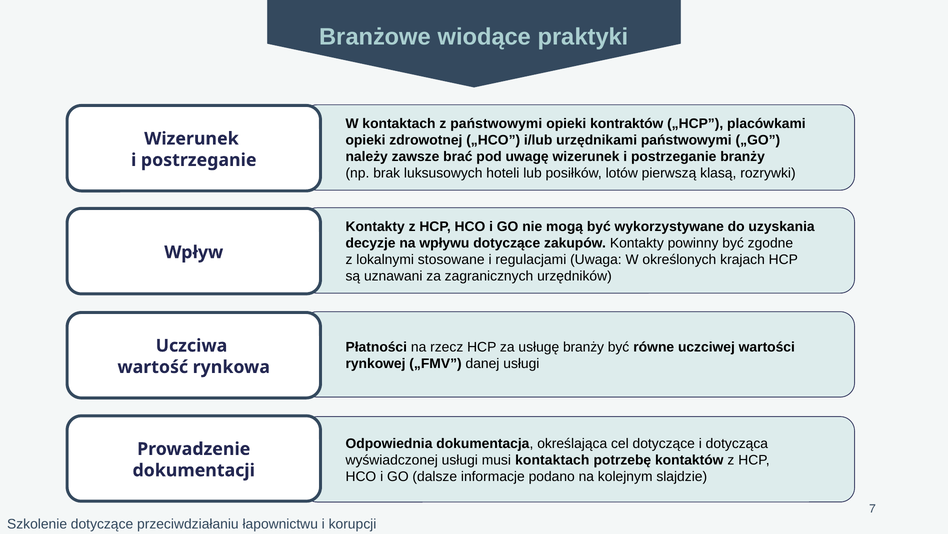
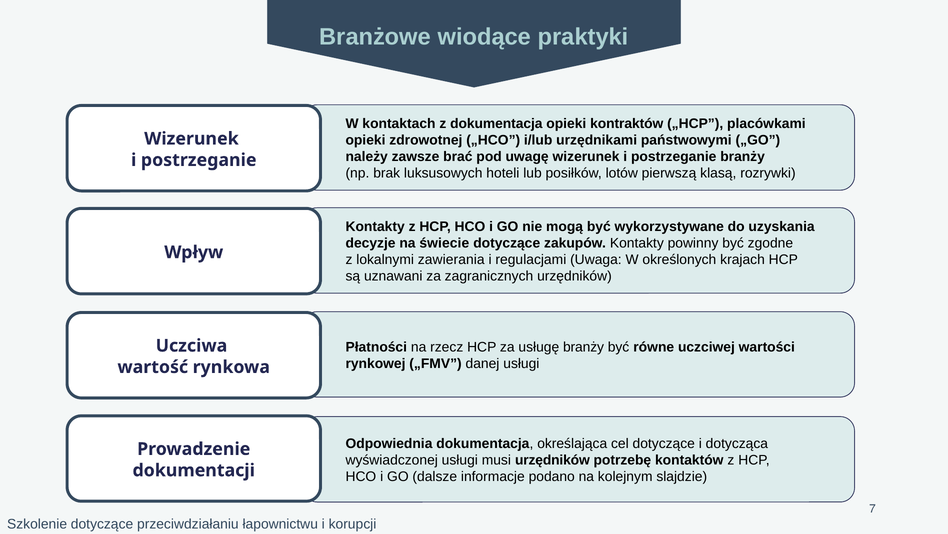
z państwowymi: państwowymi -> dokumentacja (496, 123)
wpływu: wpływu -> świecie (444, 243)
stosowane: stosowane -> zawierania (451, 259)
musi kontaktach: kontaktach -> urzędników (552, 460)
